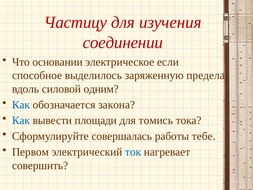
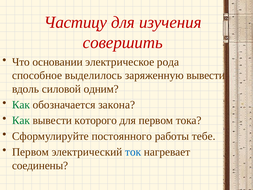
соединении: соединении -> совершить (123, 43)
если: если -> рода (168, 62)
заряженную предела: предела -> вывести (206, 75)
Как colour: blue -> green (21, 105)
Как colour: blue -> green (21, 120)
площади: площади -> которого (96, 120)
для томись: томись -> первом (156, 120)
совершалась: совершалась -> постоянного (122, 136)
совершить: совершить -> соединены (40, 165)
